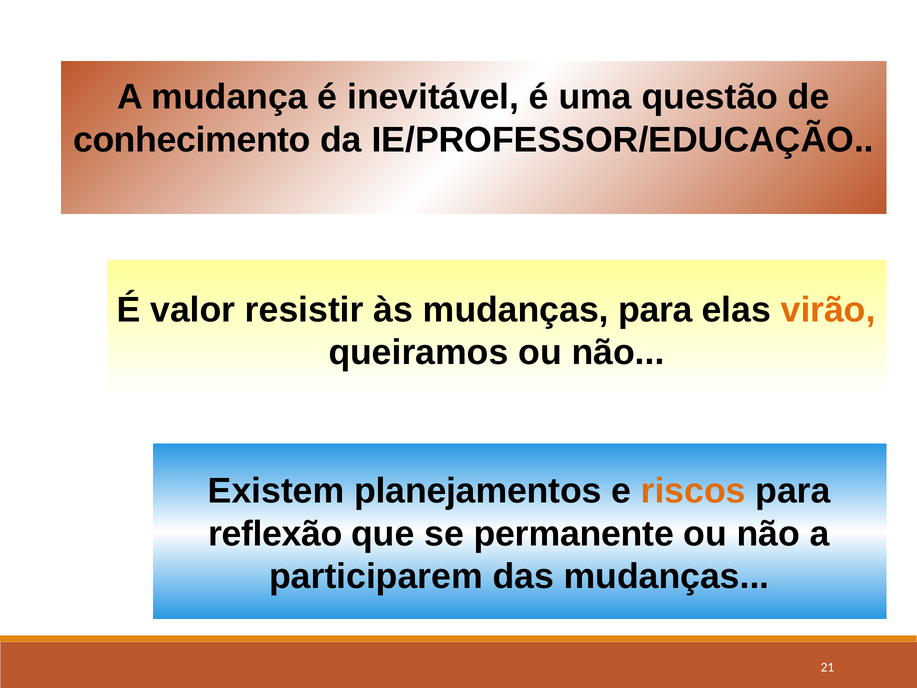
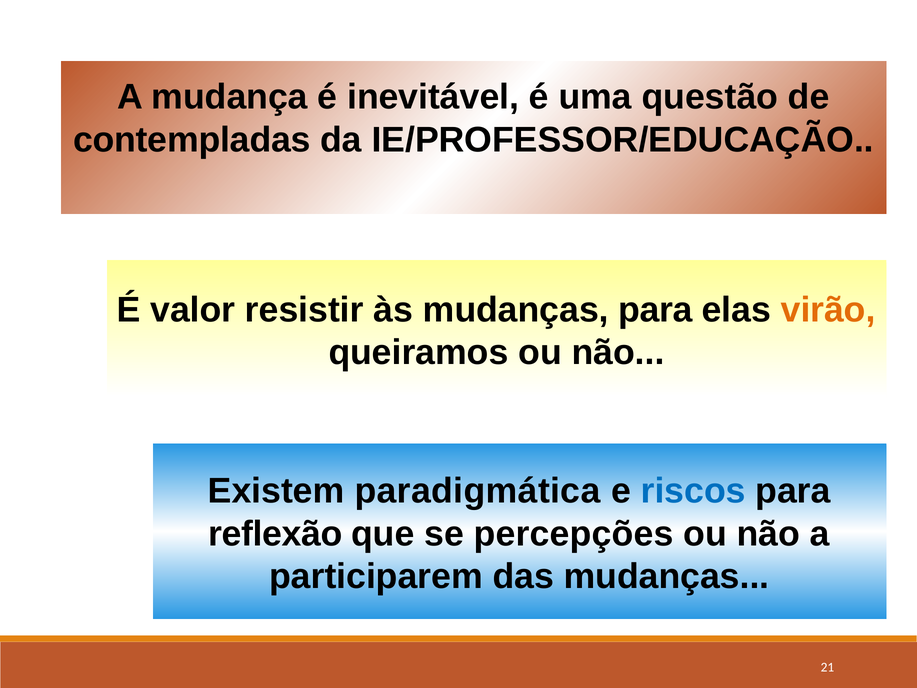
conhecimento: conhecimento -> contempladas (192, 140)
planejamentos: planejamentos -> paradigmática (478, 491)
riscos colour: orange -> blue (693, 491)
permanente: permanente -> percepções (574, 534)
